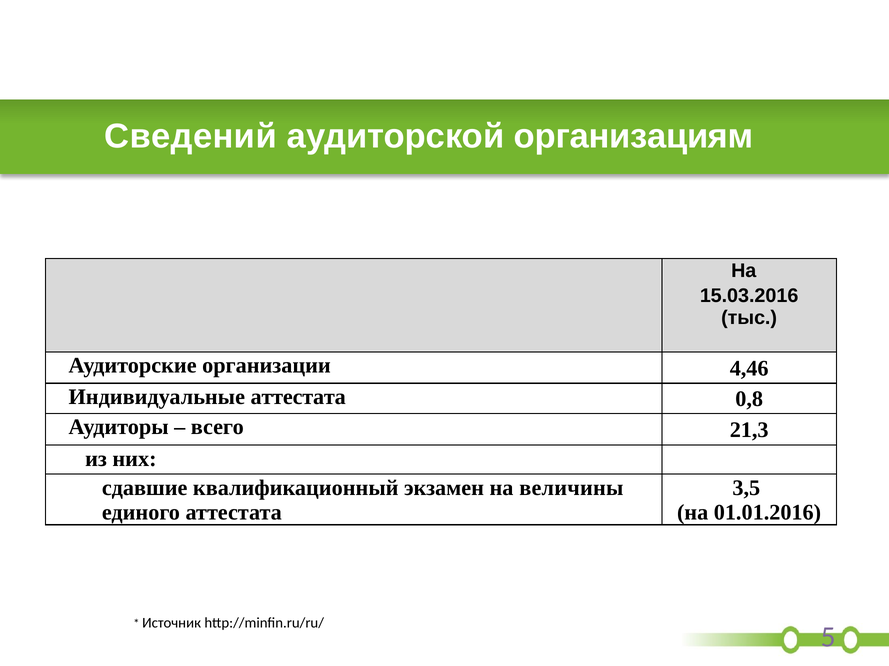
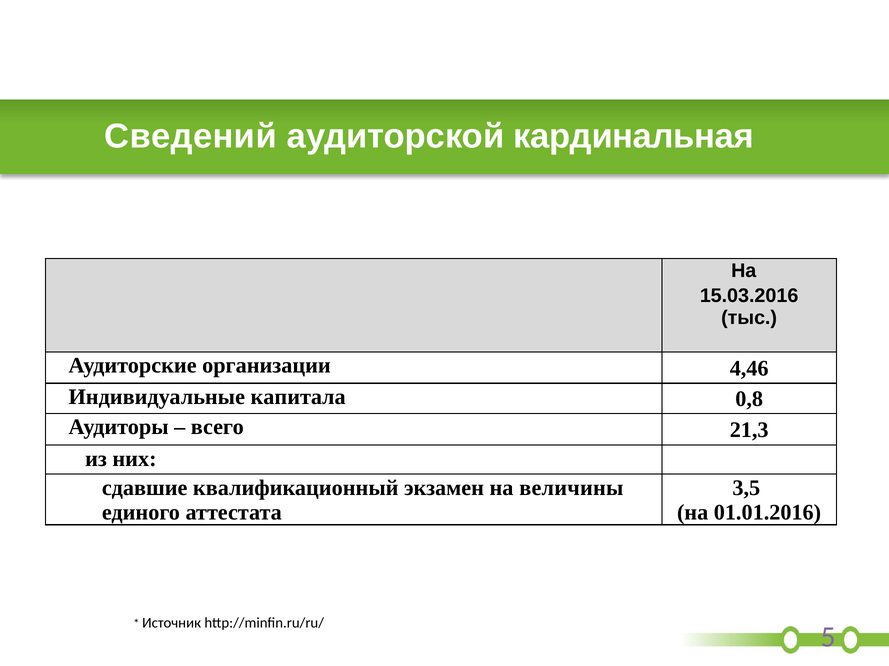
организациям: организациям -> кардинальная (634, 136)
Индивидуальные аттестата: аттестата -> капитала (298, 397)
